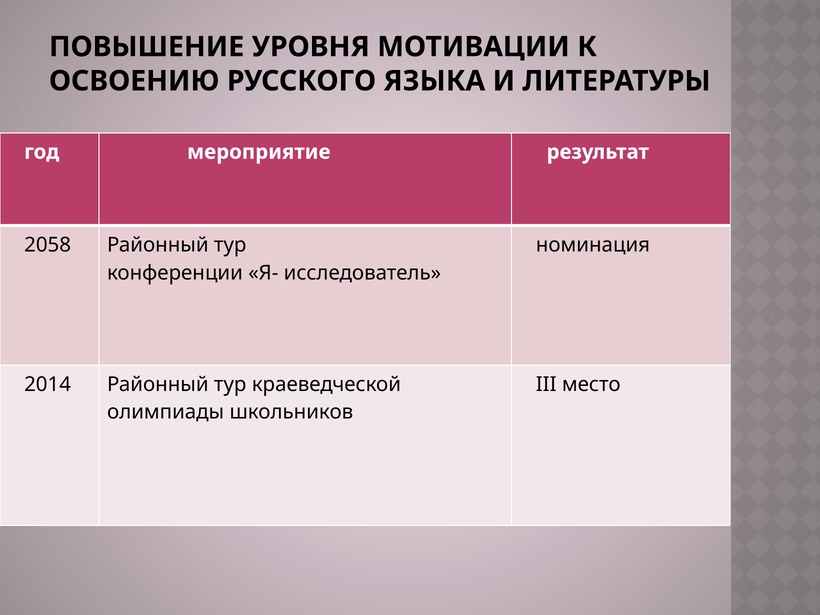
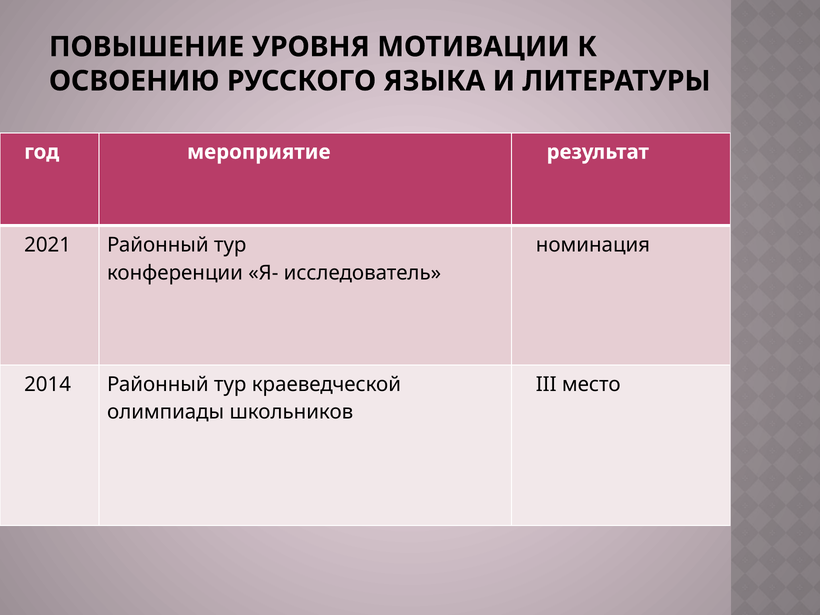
2058: 2058 -> 2021 (48, 245)
